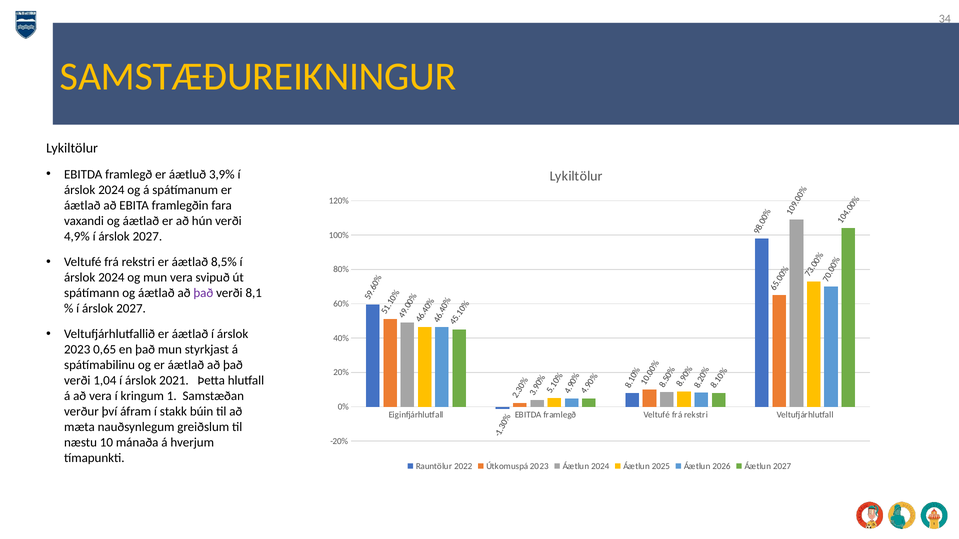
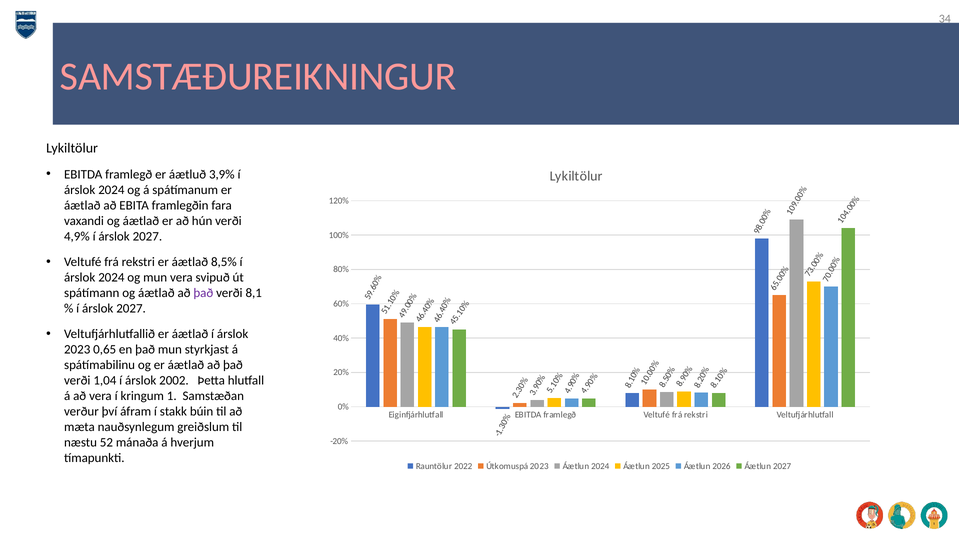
SAMSTÆÐUREIKNINGUR colour: yellow -> pink (258, 77)
2021: 2021 -> 2002 (174, 381)
10: 10 -> 52 (106, 443)
